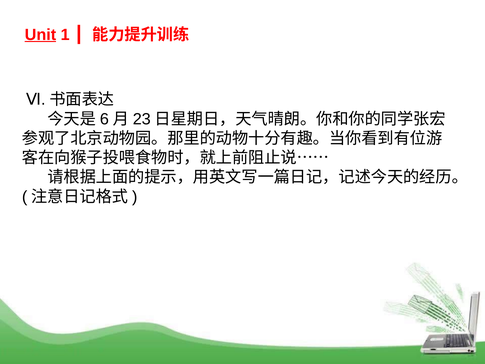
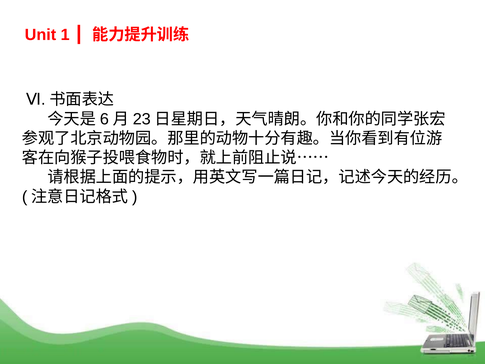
Unit underline: present -> none (40, 35)
